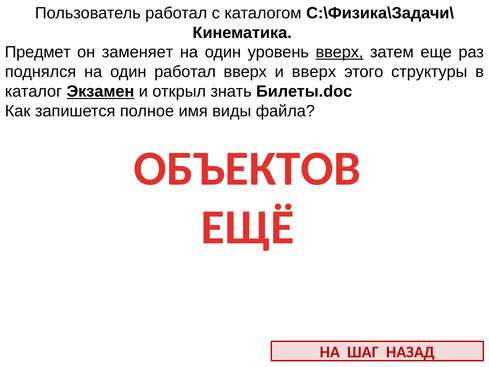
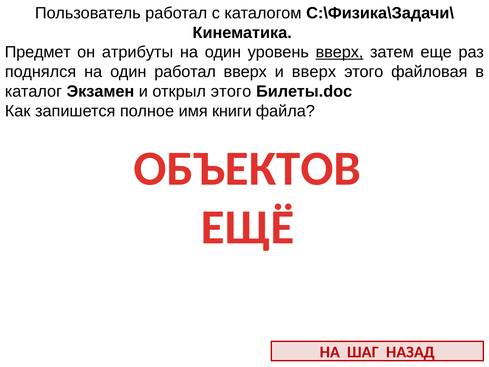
заменяет: заменяет -> атрибуты (138, 52)
структуры: структуры -> файловая (429, 72)
Экзамен underline: present -> none (100, 91)
открыл знать: знать -> этого (231, 91)
виды: виды -> книги (232, 111)
